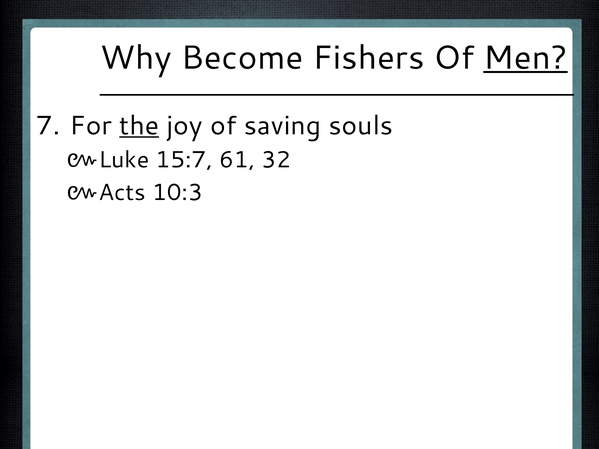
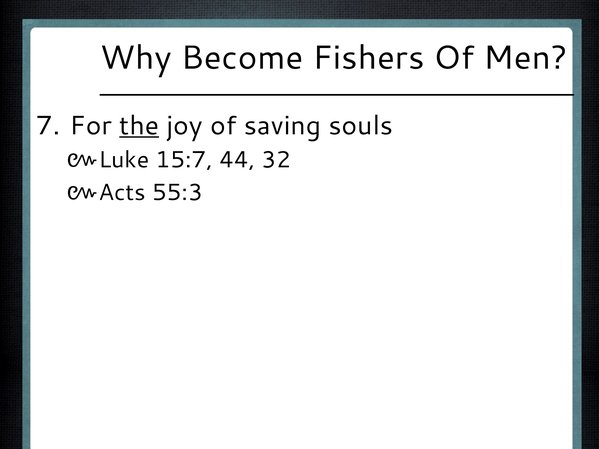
Men underline: present -> none (526, 58)
61: 61 -> 44 (237, 160)
10:3: 10:3 -> 55:3 (178, 193)
